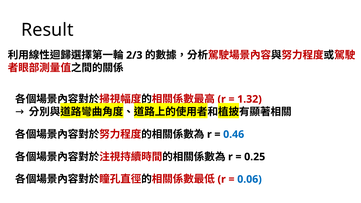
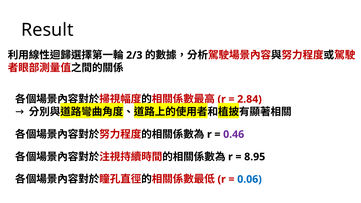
1.32: 1.32 -> 2.84 (250, 99)
0.46 colour: blue -> purple (234, 134)
0.25: 0.25 -> 8.95 (255, 157)
